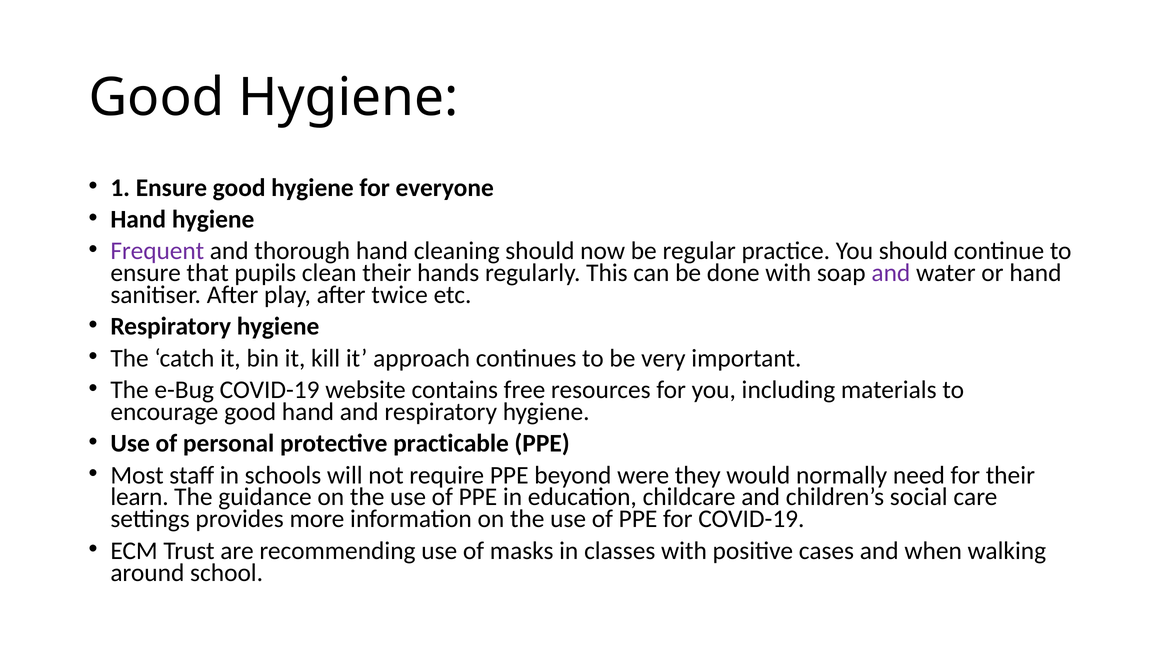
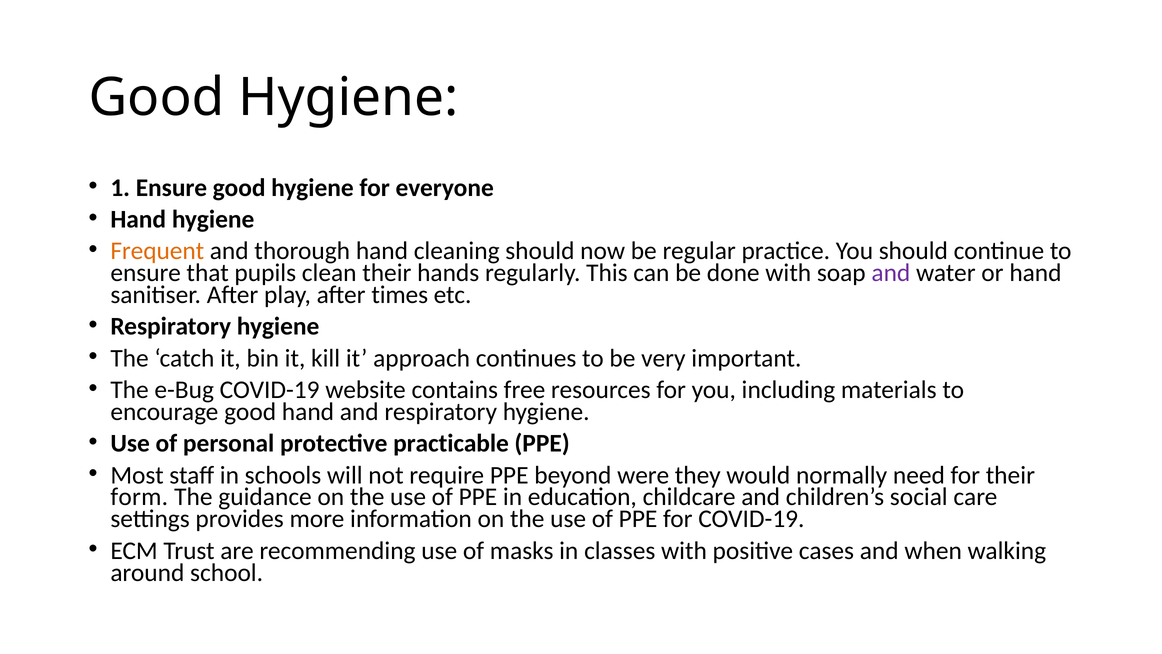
Frequent colour: purple -> orange (157, 251)
twice: twice -> times (400, 295)
learn: learn -> form (139, 497)
